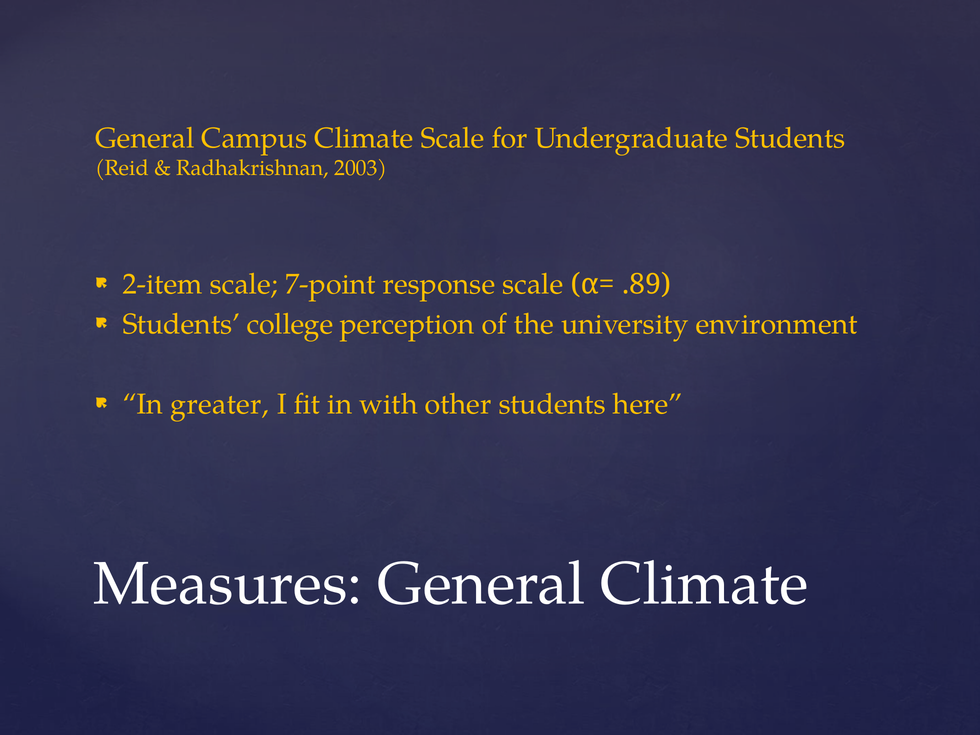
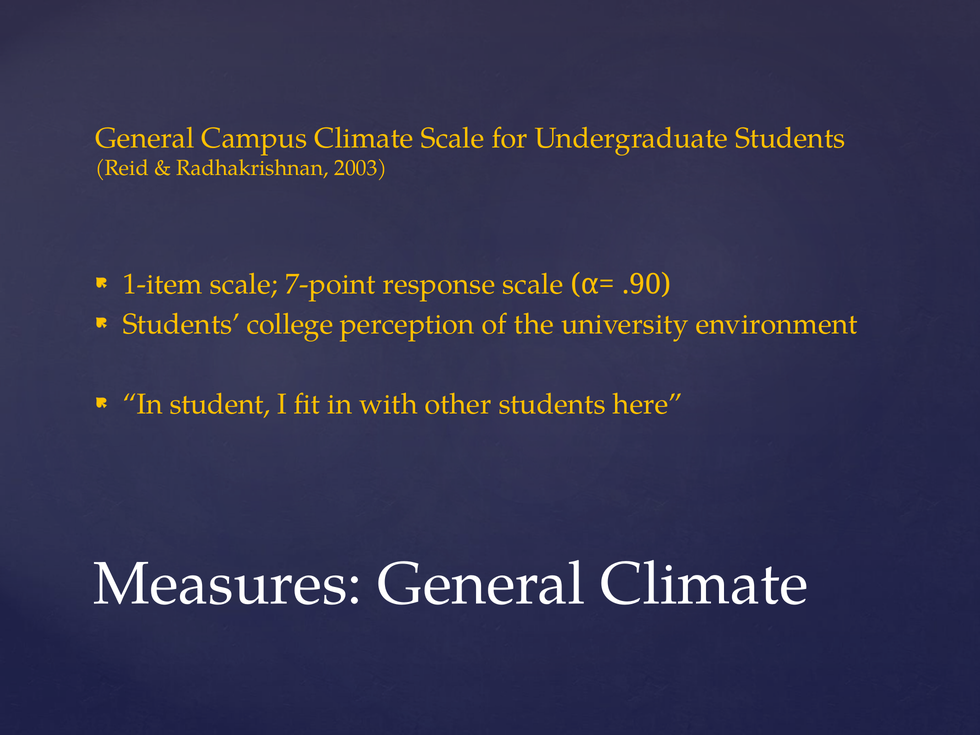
2-item: 2-item -> 1-item (163, 285)
.89: .89 -> .90 (647, 285)
greater: greater -> student (220, 405)
